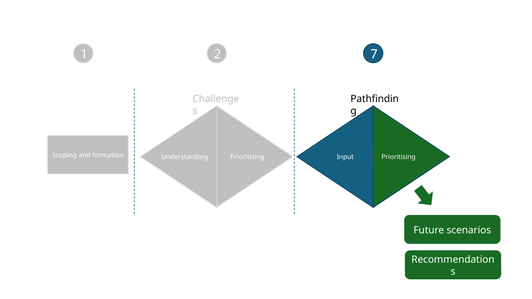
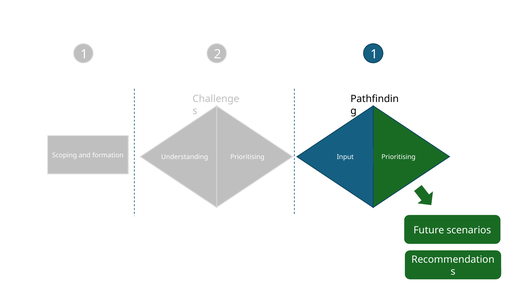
2 7: 7 -> 1 (374, 54)
